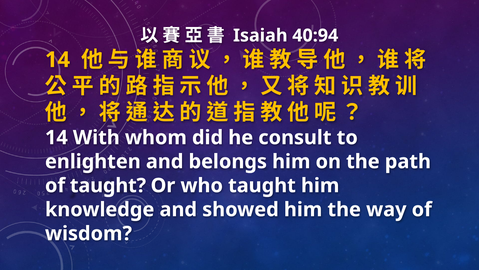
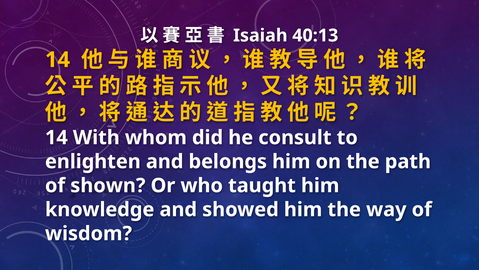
40:94: 40:94 -> 40:13 (315, 35)
of taught: taught -> shown (108, 185)
